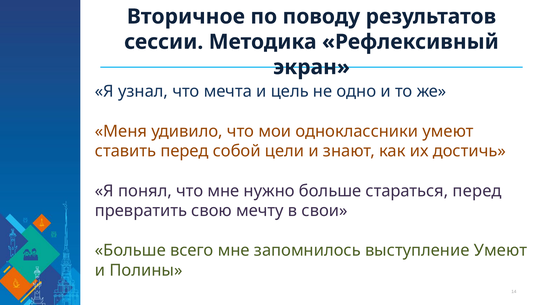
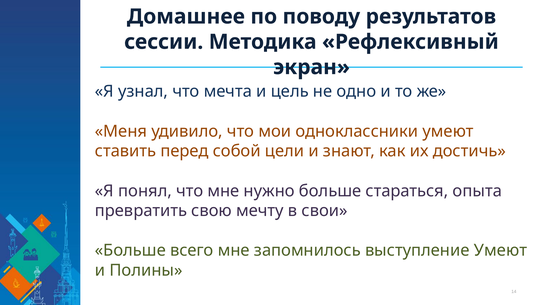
Вторичное: Вторичное -> Домашнее (186, 17)
стараться перед: перед -> опыта (477, 191)
